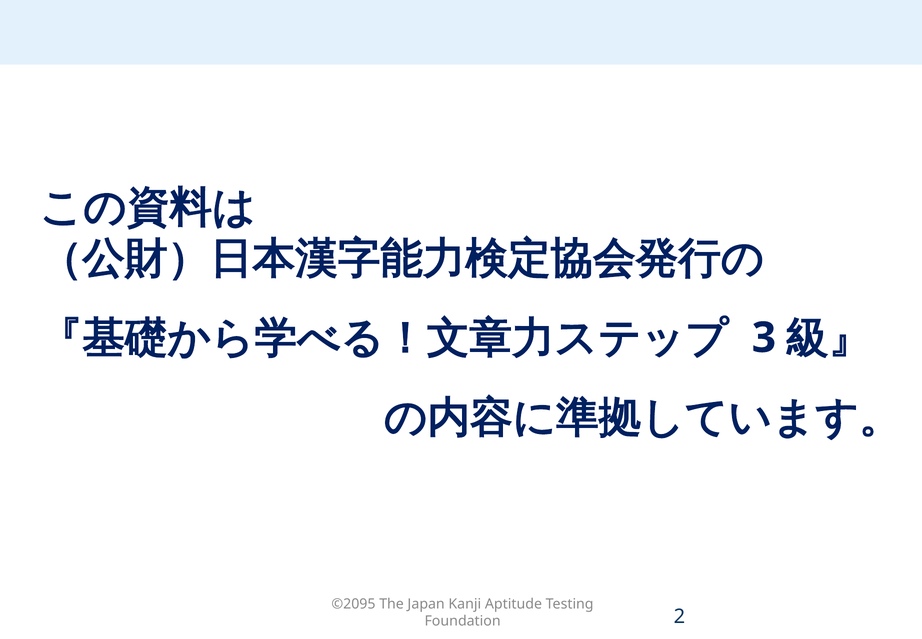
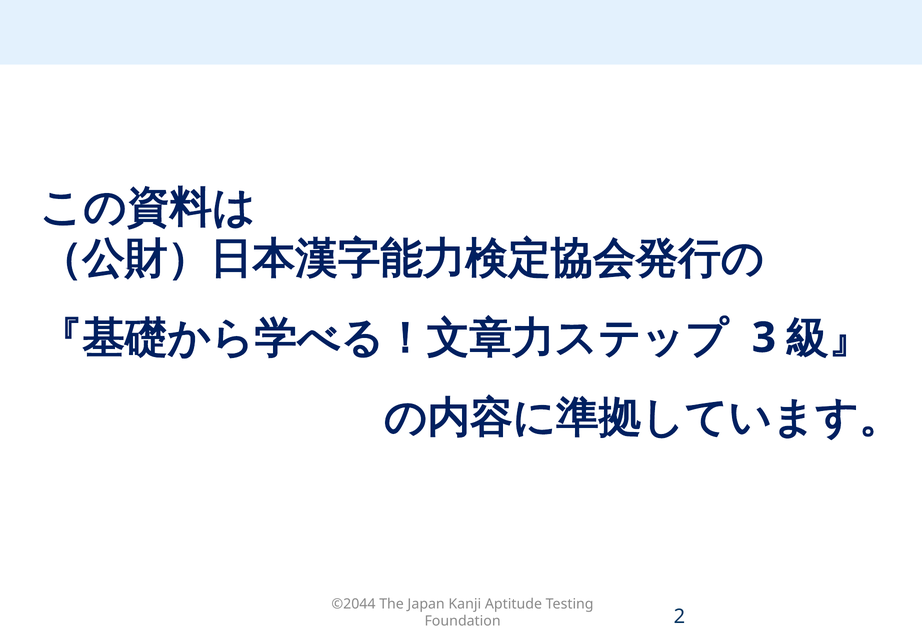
©2095: ©2095 -> ©2044 (353, 604)
